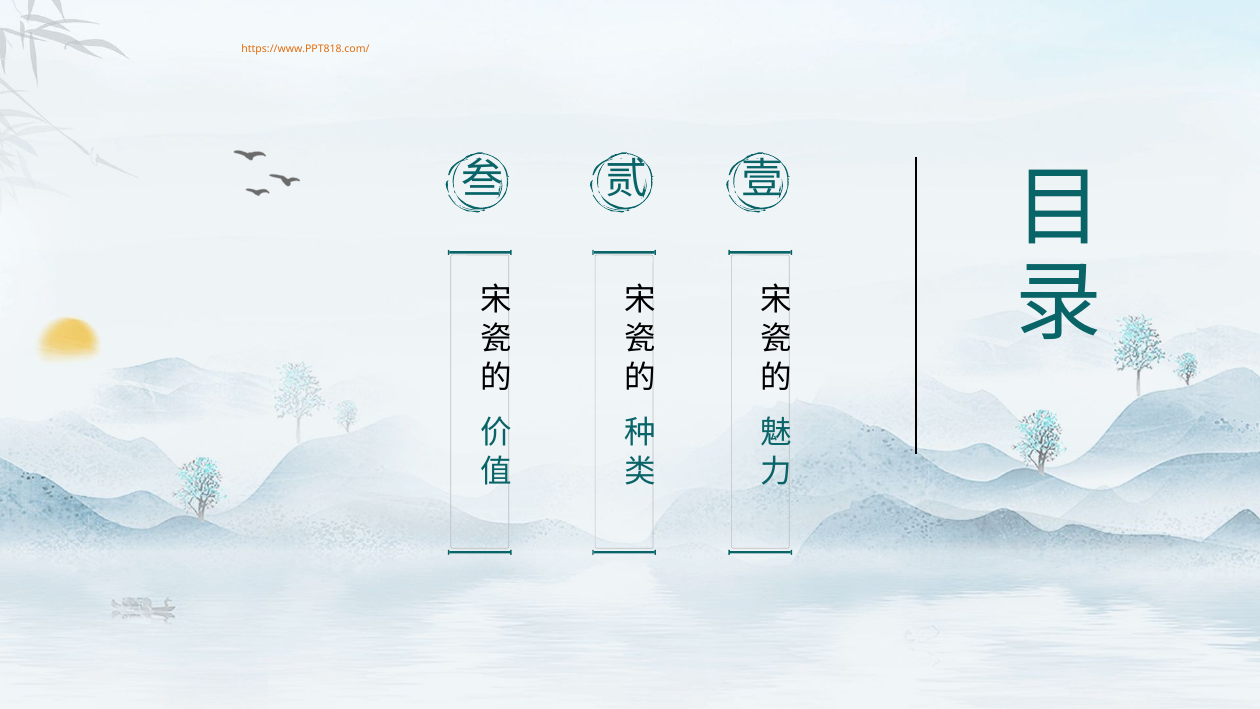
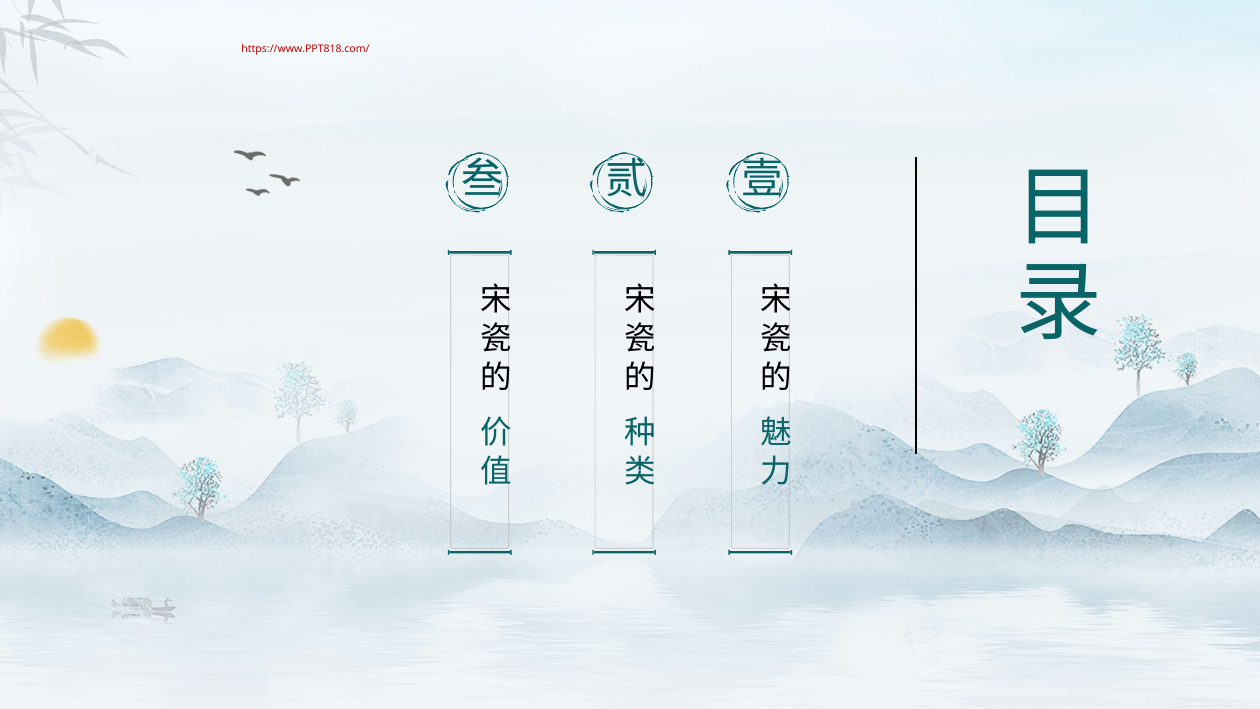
https://www.PPT818.com/ colour: orange -> red (305, 49)
